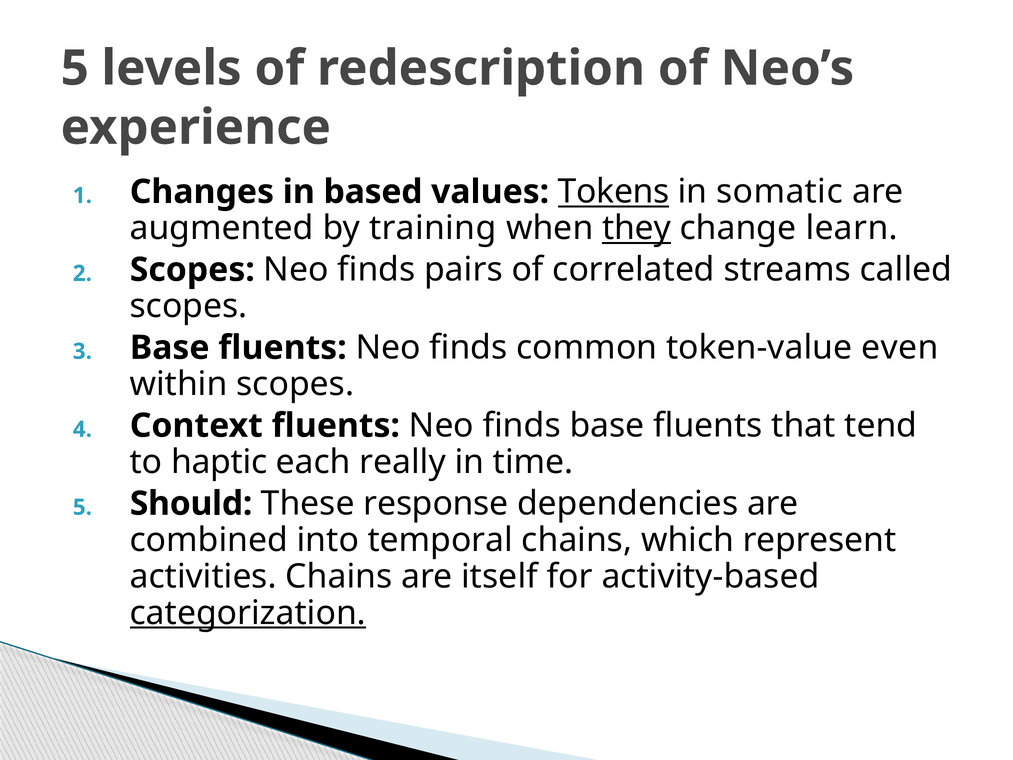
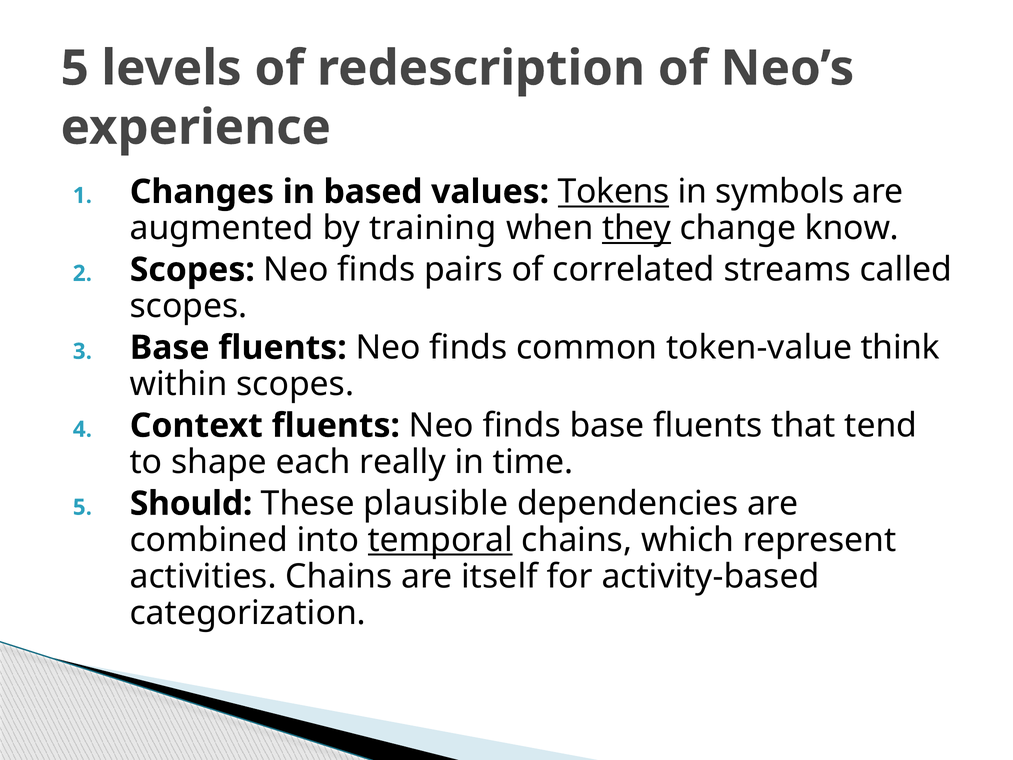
somatic: somatic -> symbols (780, 192)
learn: learn -> know (852, 228)
even: even -> think (900, 348)
haptic: haptic -> shape (219, 462)
response: response -> plausible (436, 503)
temporal underline: none -> present (440, 540)
categorization underline: present -> none (248, 613)
